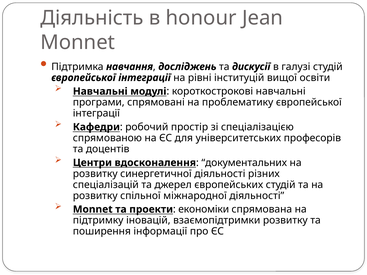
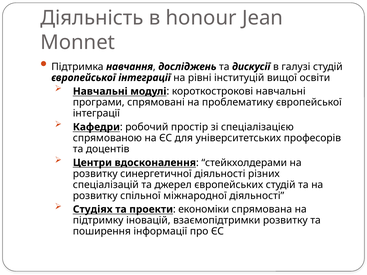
документальних: документальних -> стейкхолдерами (244, 163)
Monnet: Monnet -> Студіях (93, 210)
